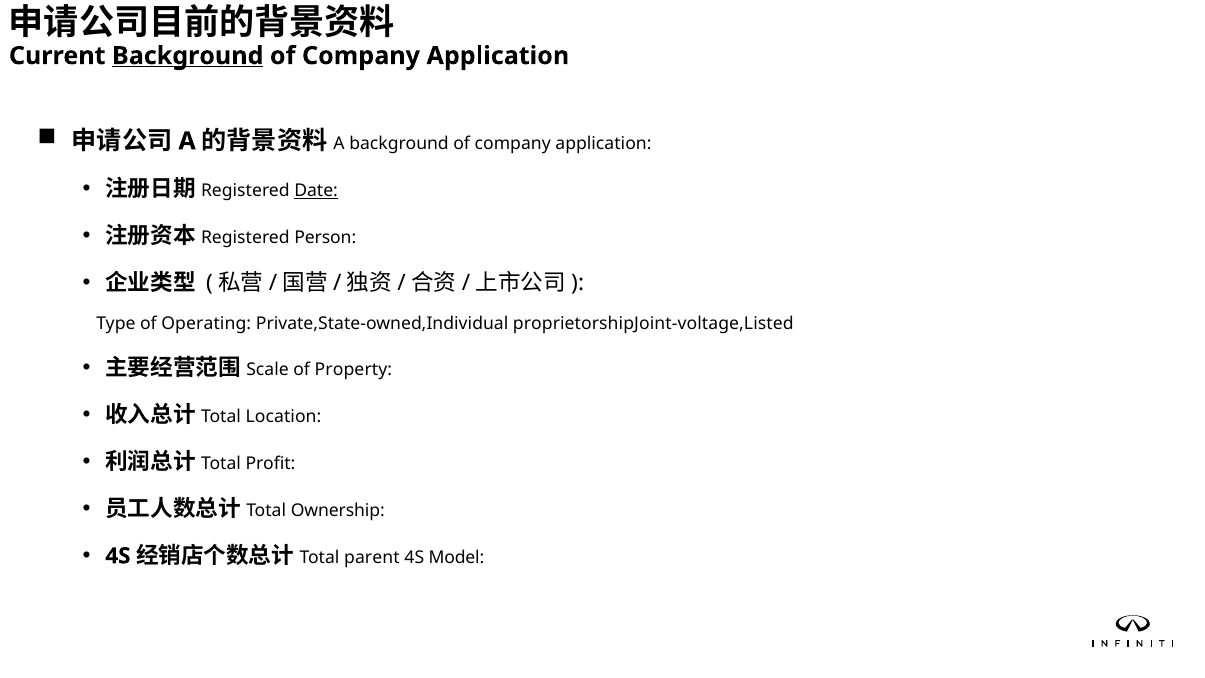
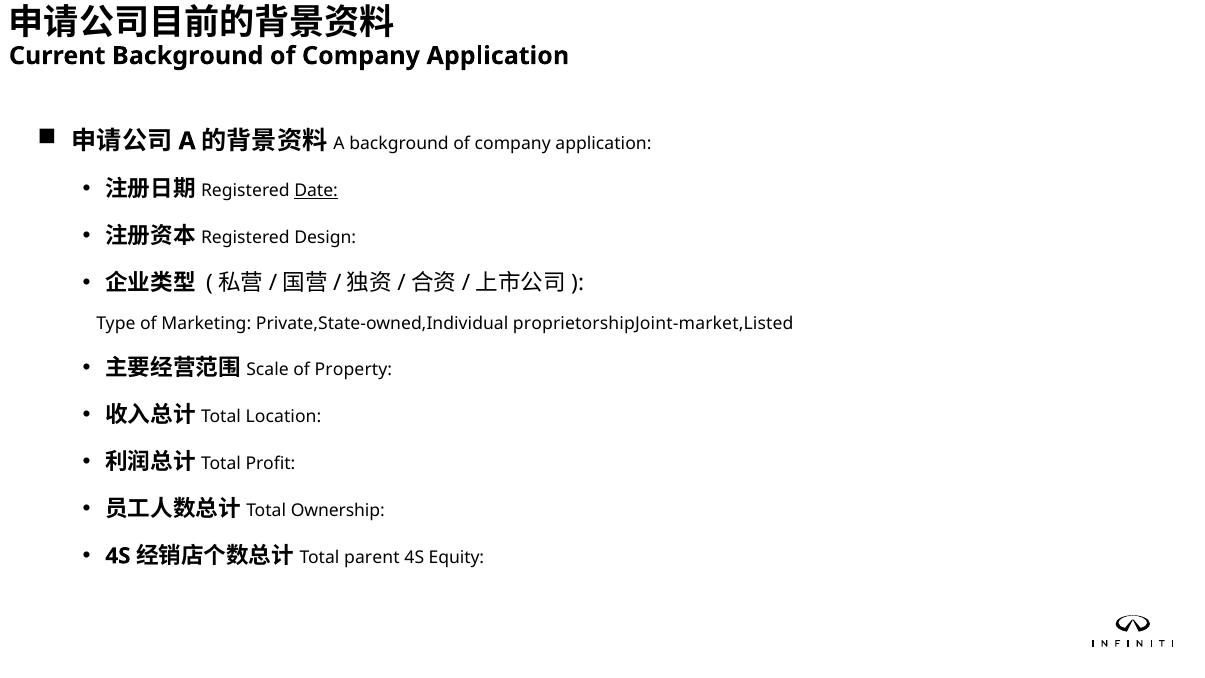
Background underline: present -> none (188, 56)
Person: Person -> Design (325, 238)
Operating: Operating -> Marketing (206, 324)
proprietorshipJoint-voltage,Listed: proprietorshipJoint-voltage,Listed -> proprietorshipJoint-market,Listed (653, 324)
Model: Model -> Equity (456, 557)
